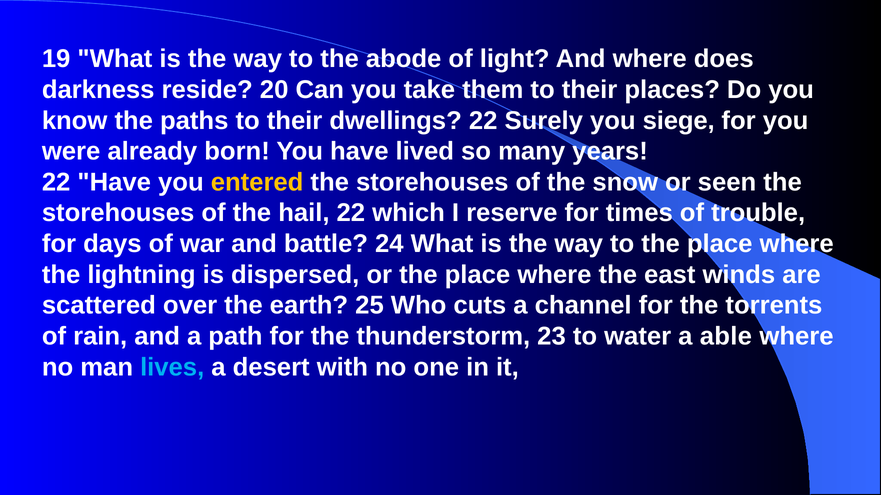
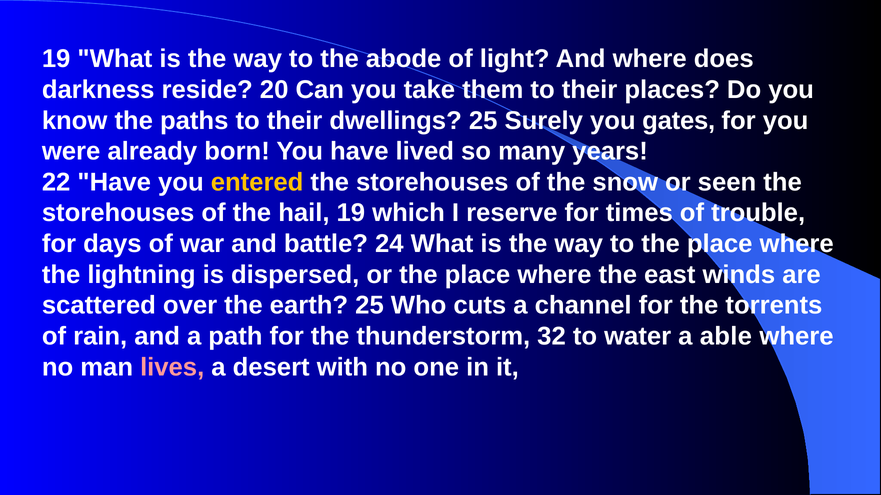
dwellings 22: 22 -> 25 (483, 121)
siege: siege -> gates (679, 121)
hail 22: 22 -> 19 (351, 213)
23: 23 -> 32 (552, 337)
lives colour: light blue -> pink (172, 368)
